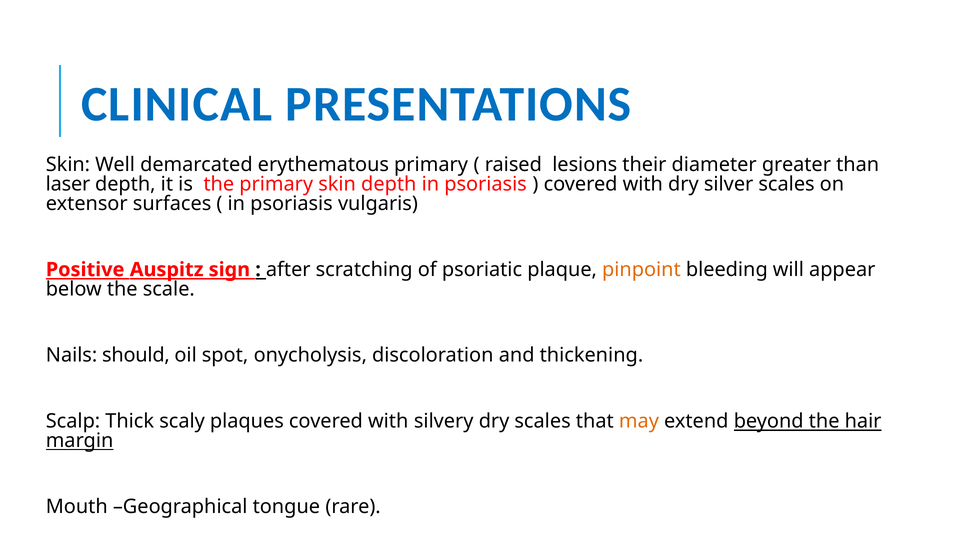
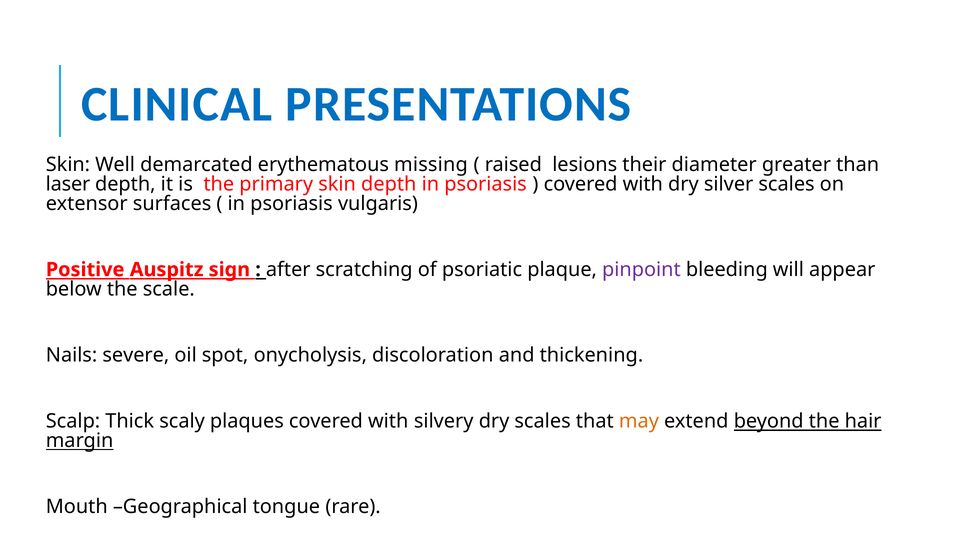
erythematous primary: primary -> missing (431, 165)
pinpoint colour: orange -> purple (641, 269)
should: should -> severe (136, 355)
